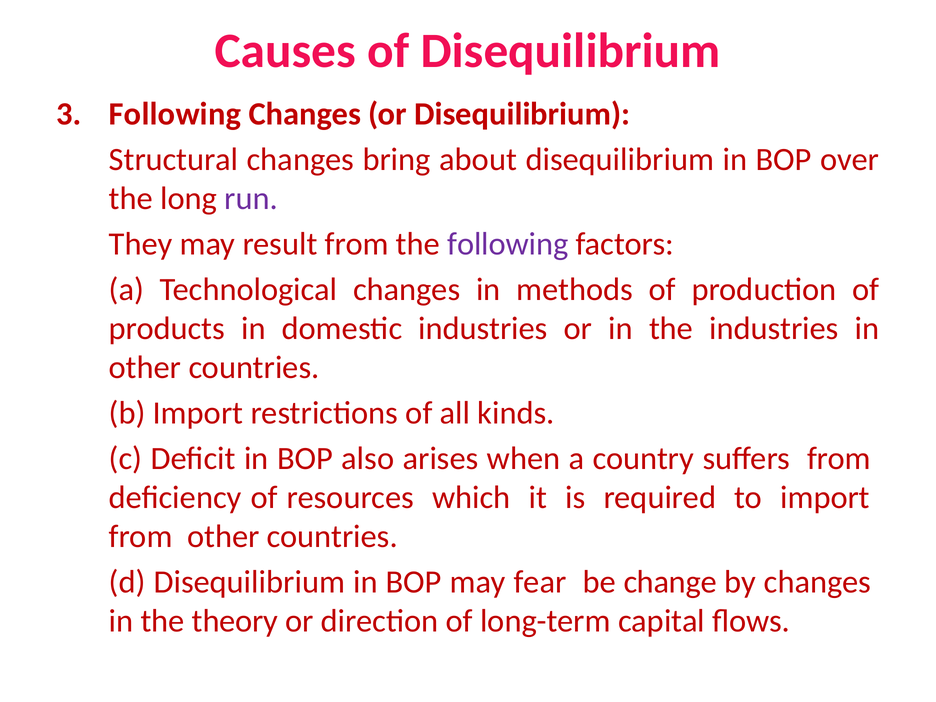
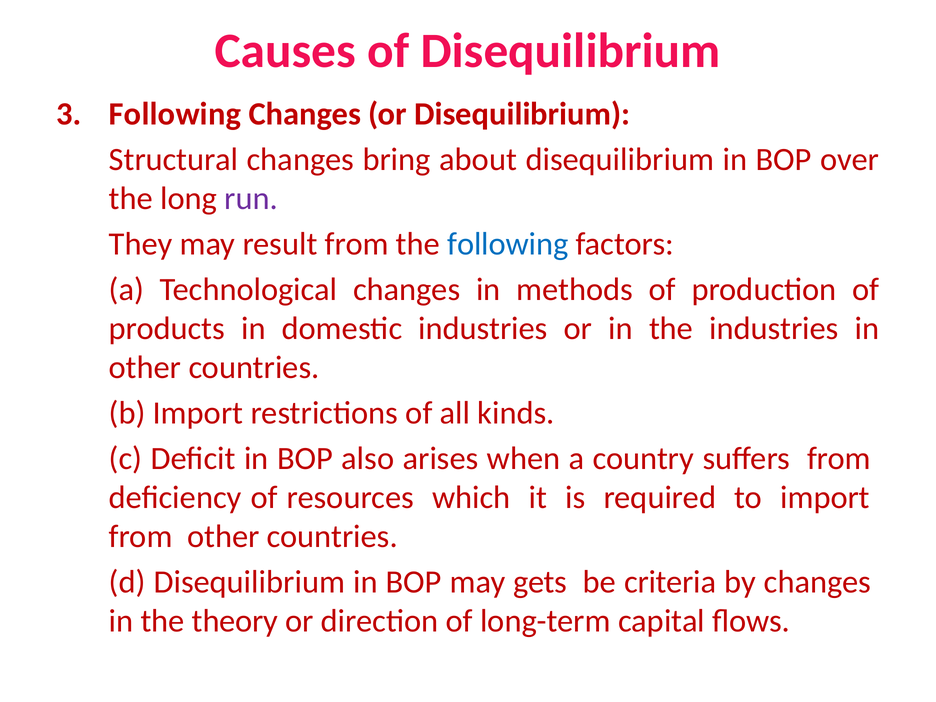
following colour: purple -> blue (508, 244)
fear: fear -> gets (540, 582)
change: change -> criteria (670, 582)
